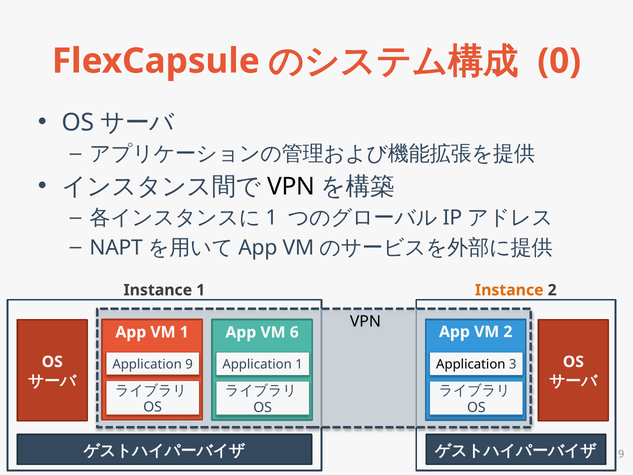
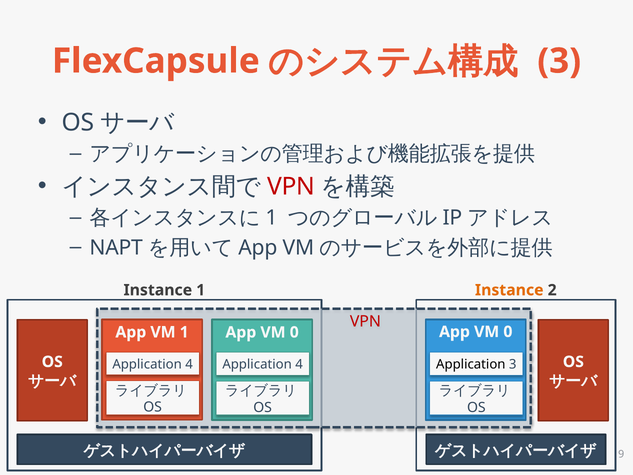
0: 0 -> 3 (559, 61)
VPN colour: black -> red (291, 186)
VPN colour: black -> red (365, 321)
2: 2 -> 0 (508, 332)
6: 6 -> 0 (294, 332)
9: 9 -> 4 (189, 364)
1: 1 -> 4 (299, 364)
